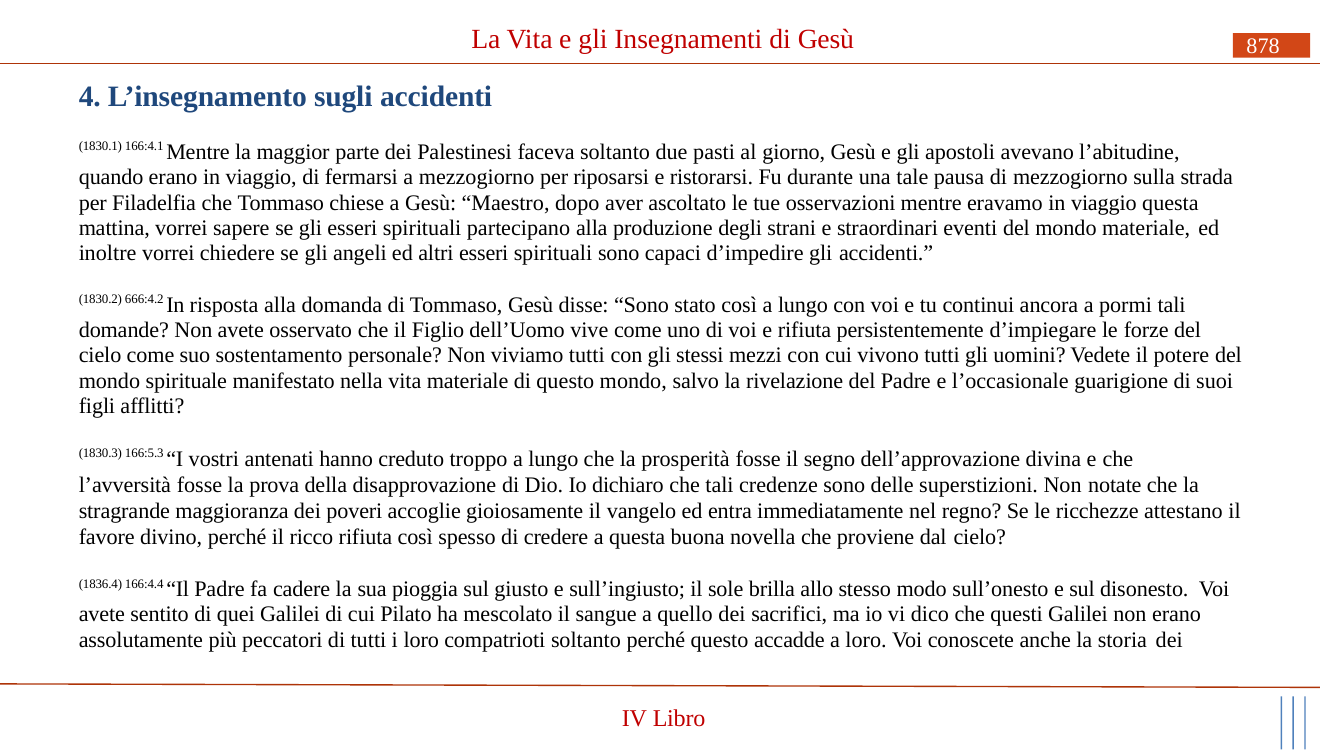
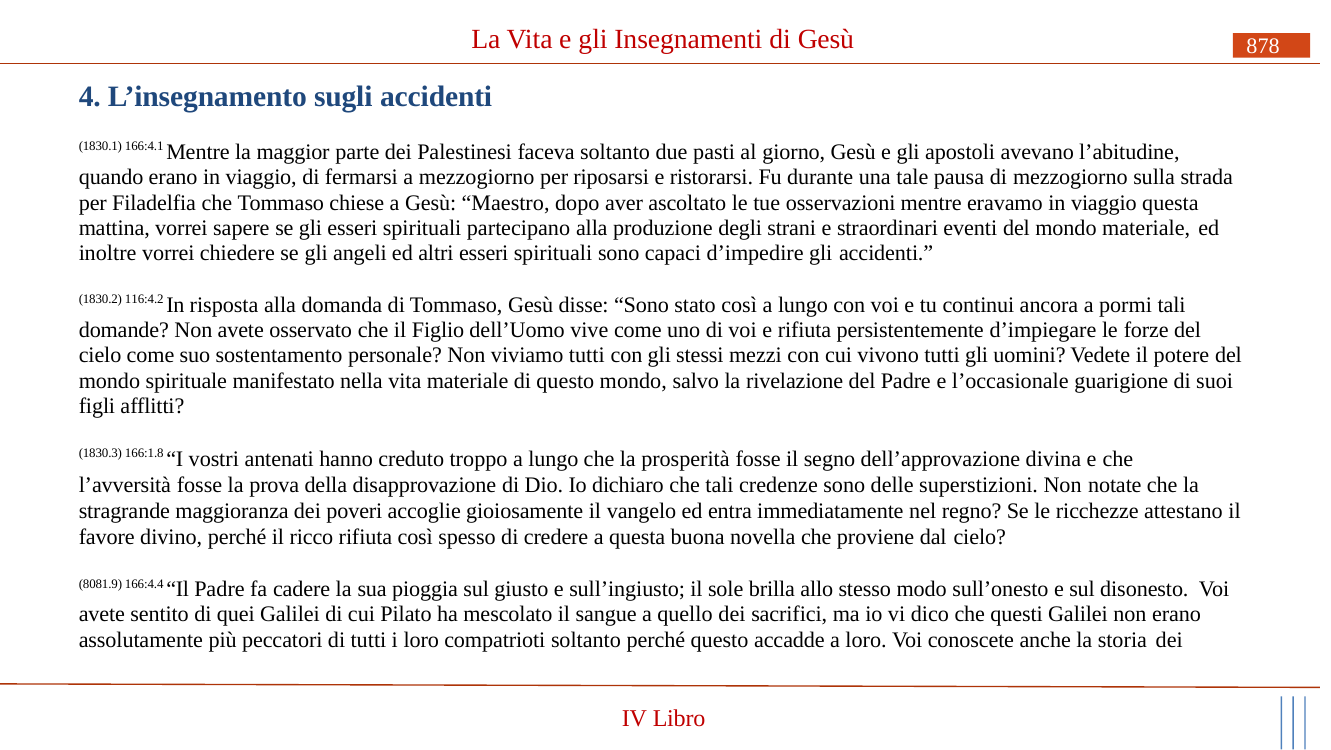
666:4.2: 666:4.2 -> 116:4.2 (144, 299)
166:5.3: 166:5.3 -> 166:1.8 (144, 453)
1836.4: 1836.4 -> 8081.9 (100, 583)
